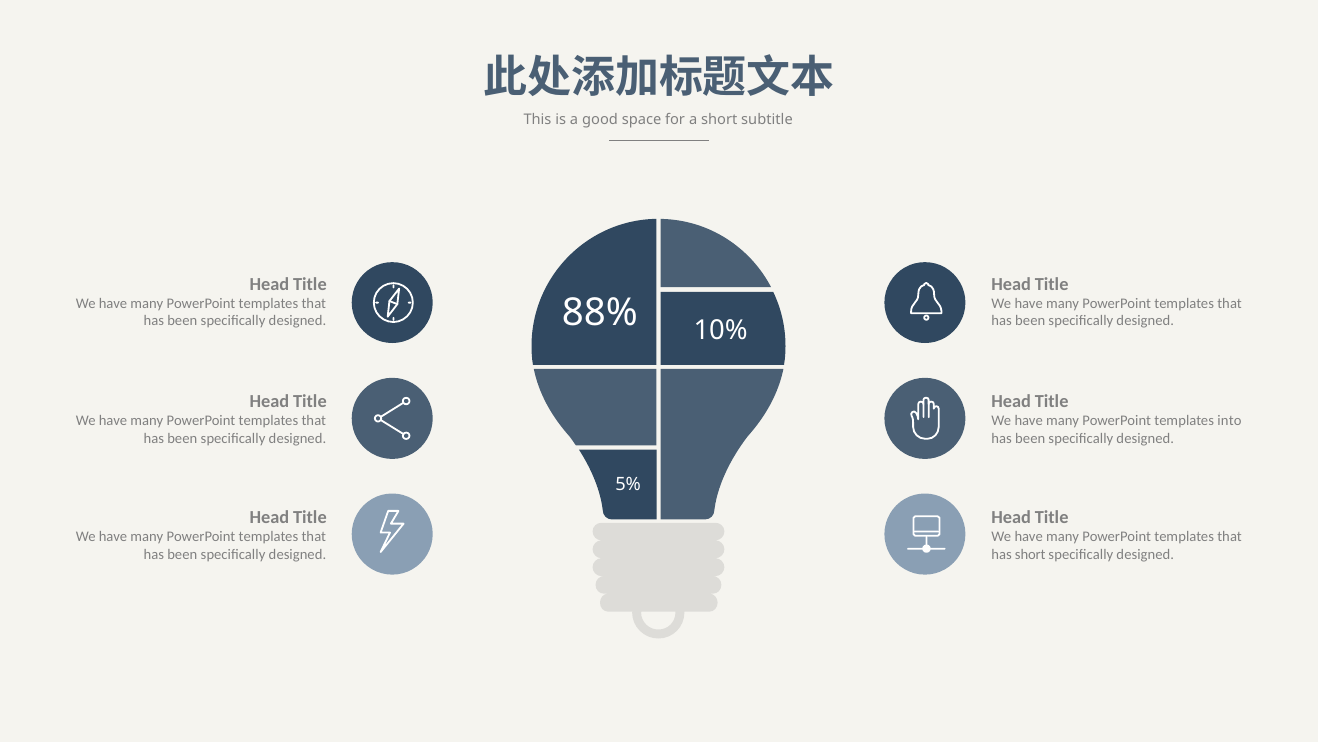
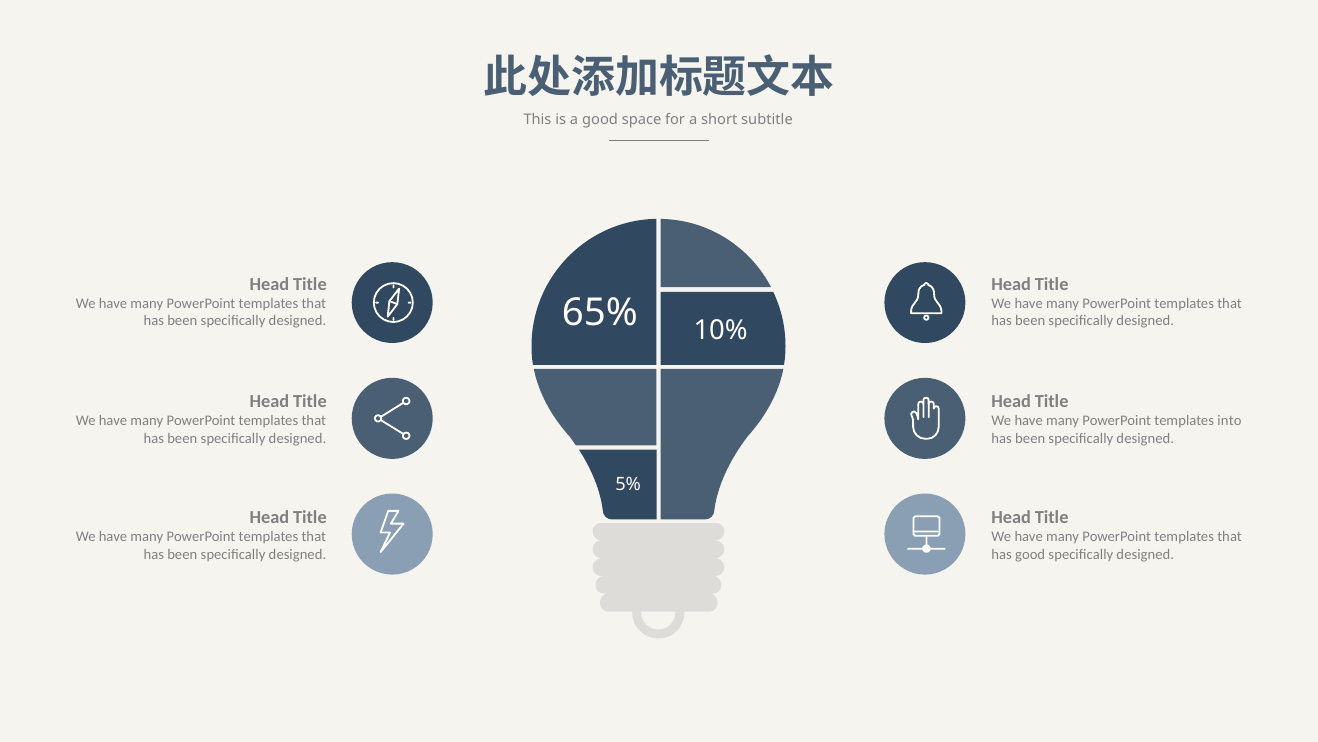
88%: 88% -> 65% (600, 313)
has short: short -> good (1030, 554)
